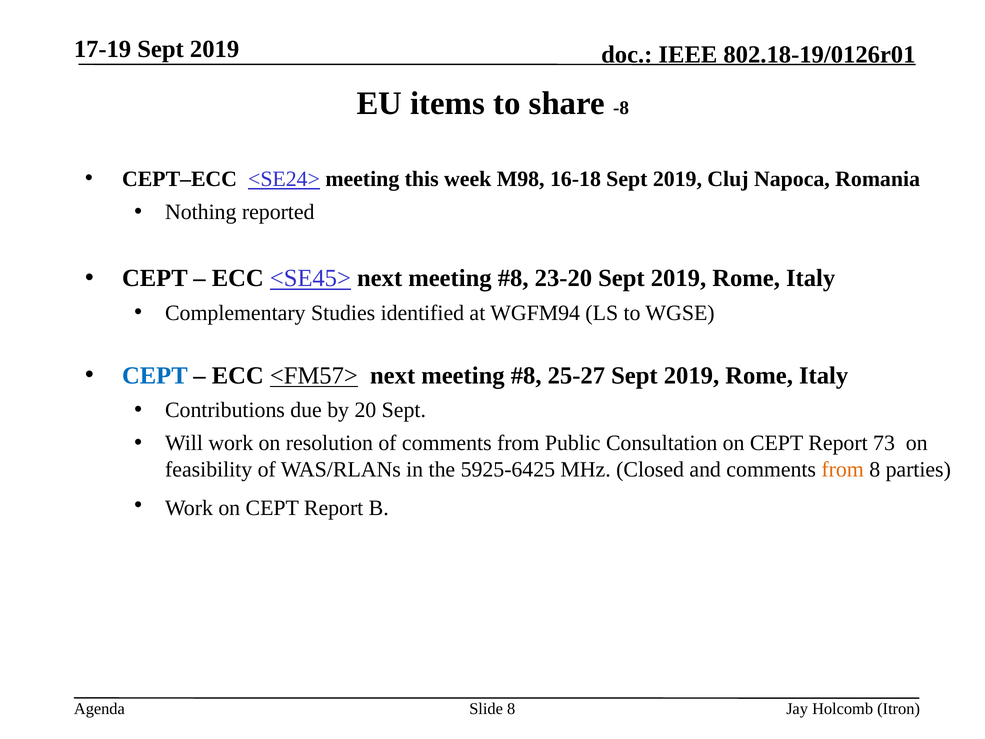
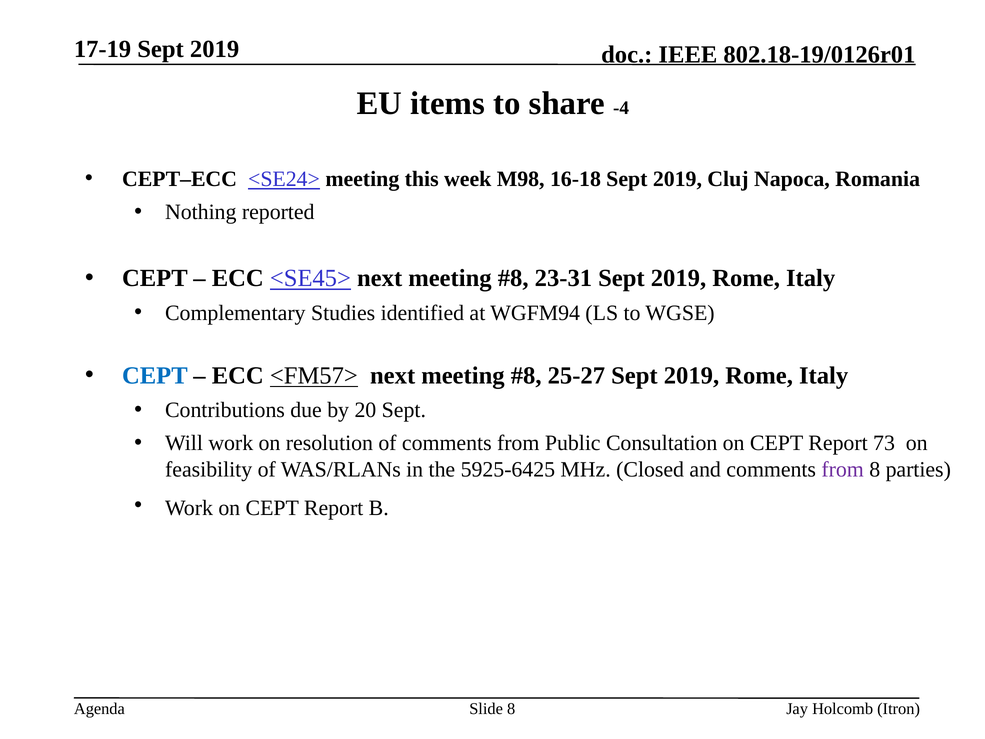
-8: -8 -> -4 (621, 108)
23-20: 23-20 -> 23-31 (563, 278)
from colour: orange -> purple (843, 469)
